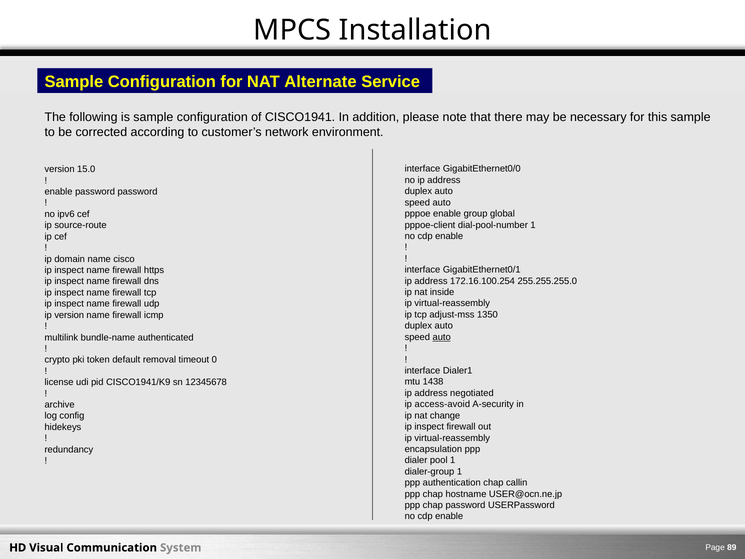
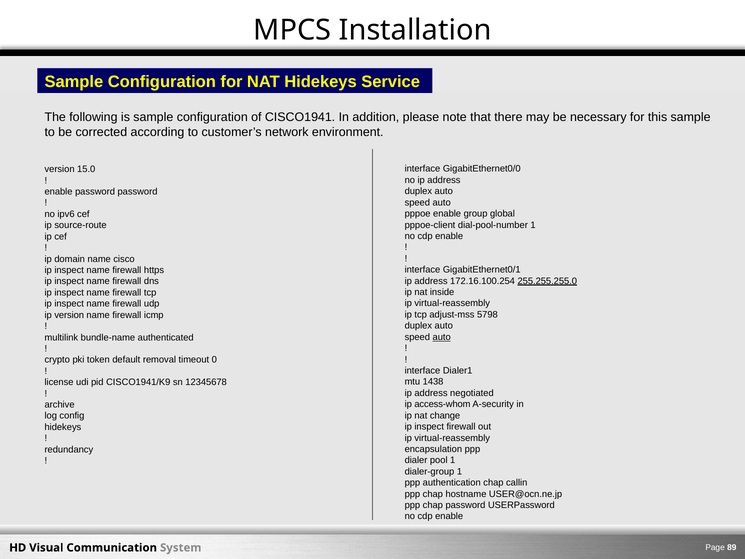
NAT Alternate: Alternate -> Hidekeys (321, 82)
255.255.255.0 underline: none -> present (547, 281)
1350: 1350 -> 5798 (487, 314)
access-avoid: access-avoid -> access-whom (442, 404)
